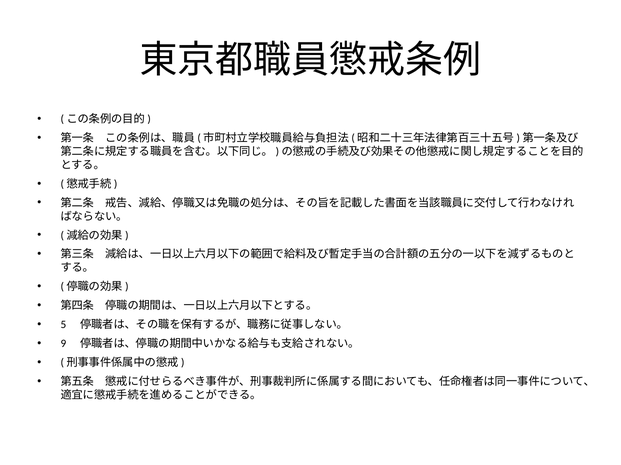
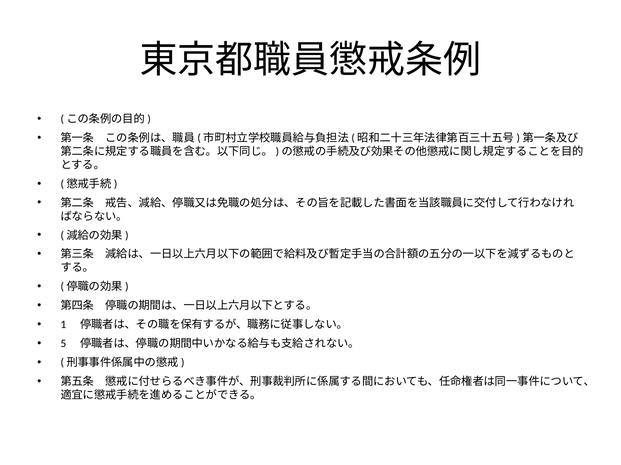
5: 5 -> 1 (63, 325)
9: 9 -> 5 (63, 344)
